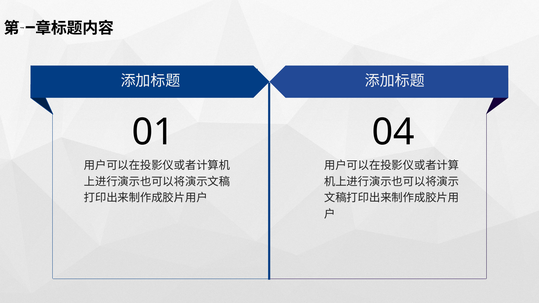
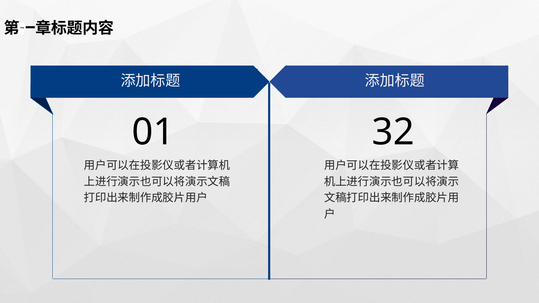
04: 04 -> 32 (393, 132)
